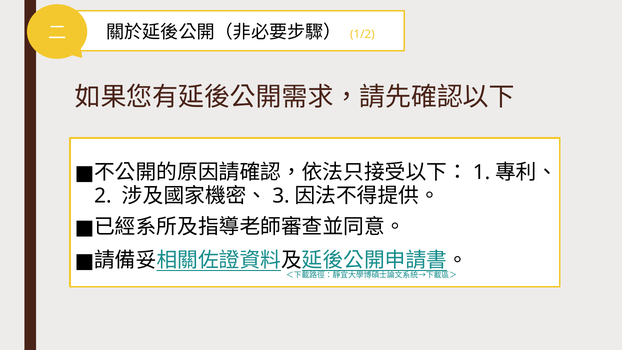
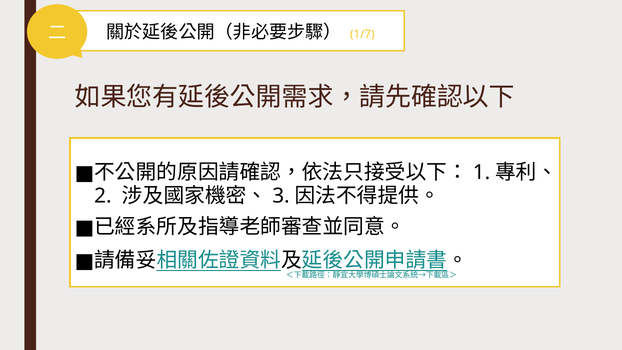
1/2: 1/2 -> 1/7 (362, 34)
